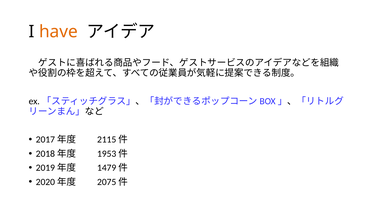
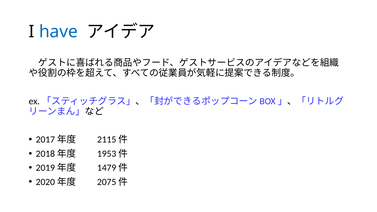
have colour: orange -> blue (59, 32)
